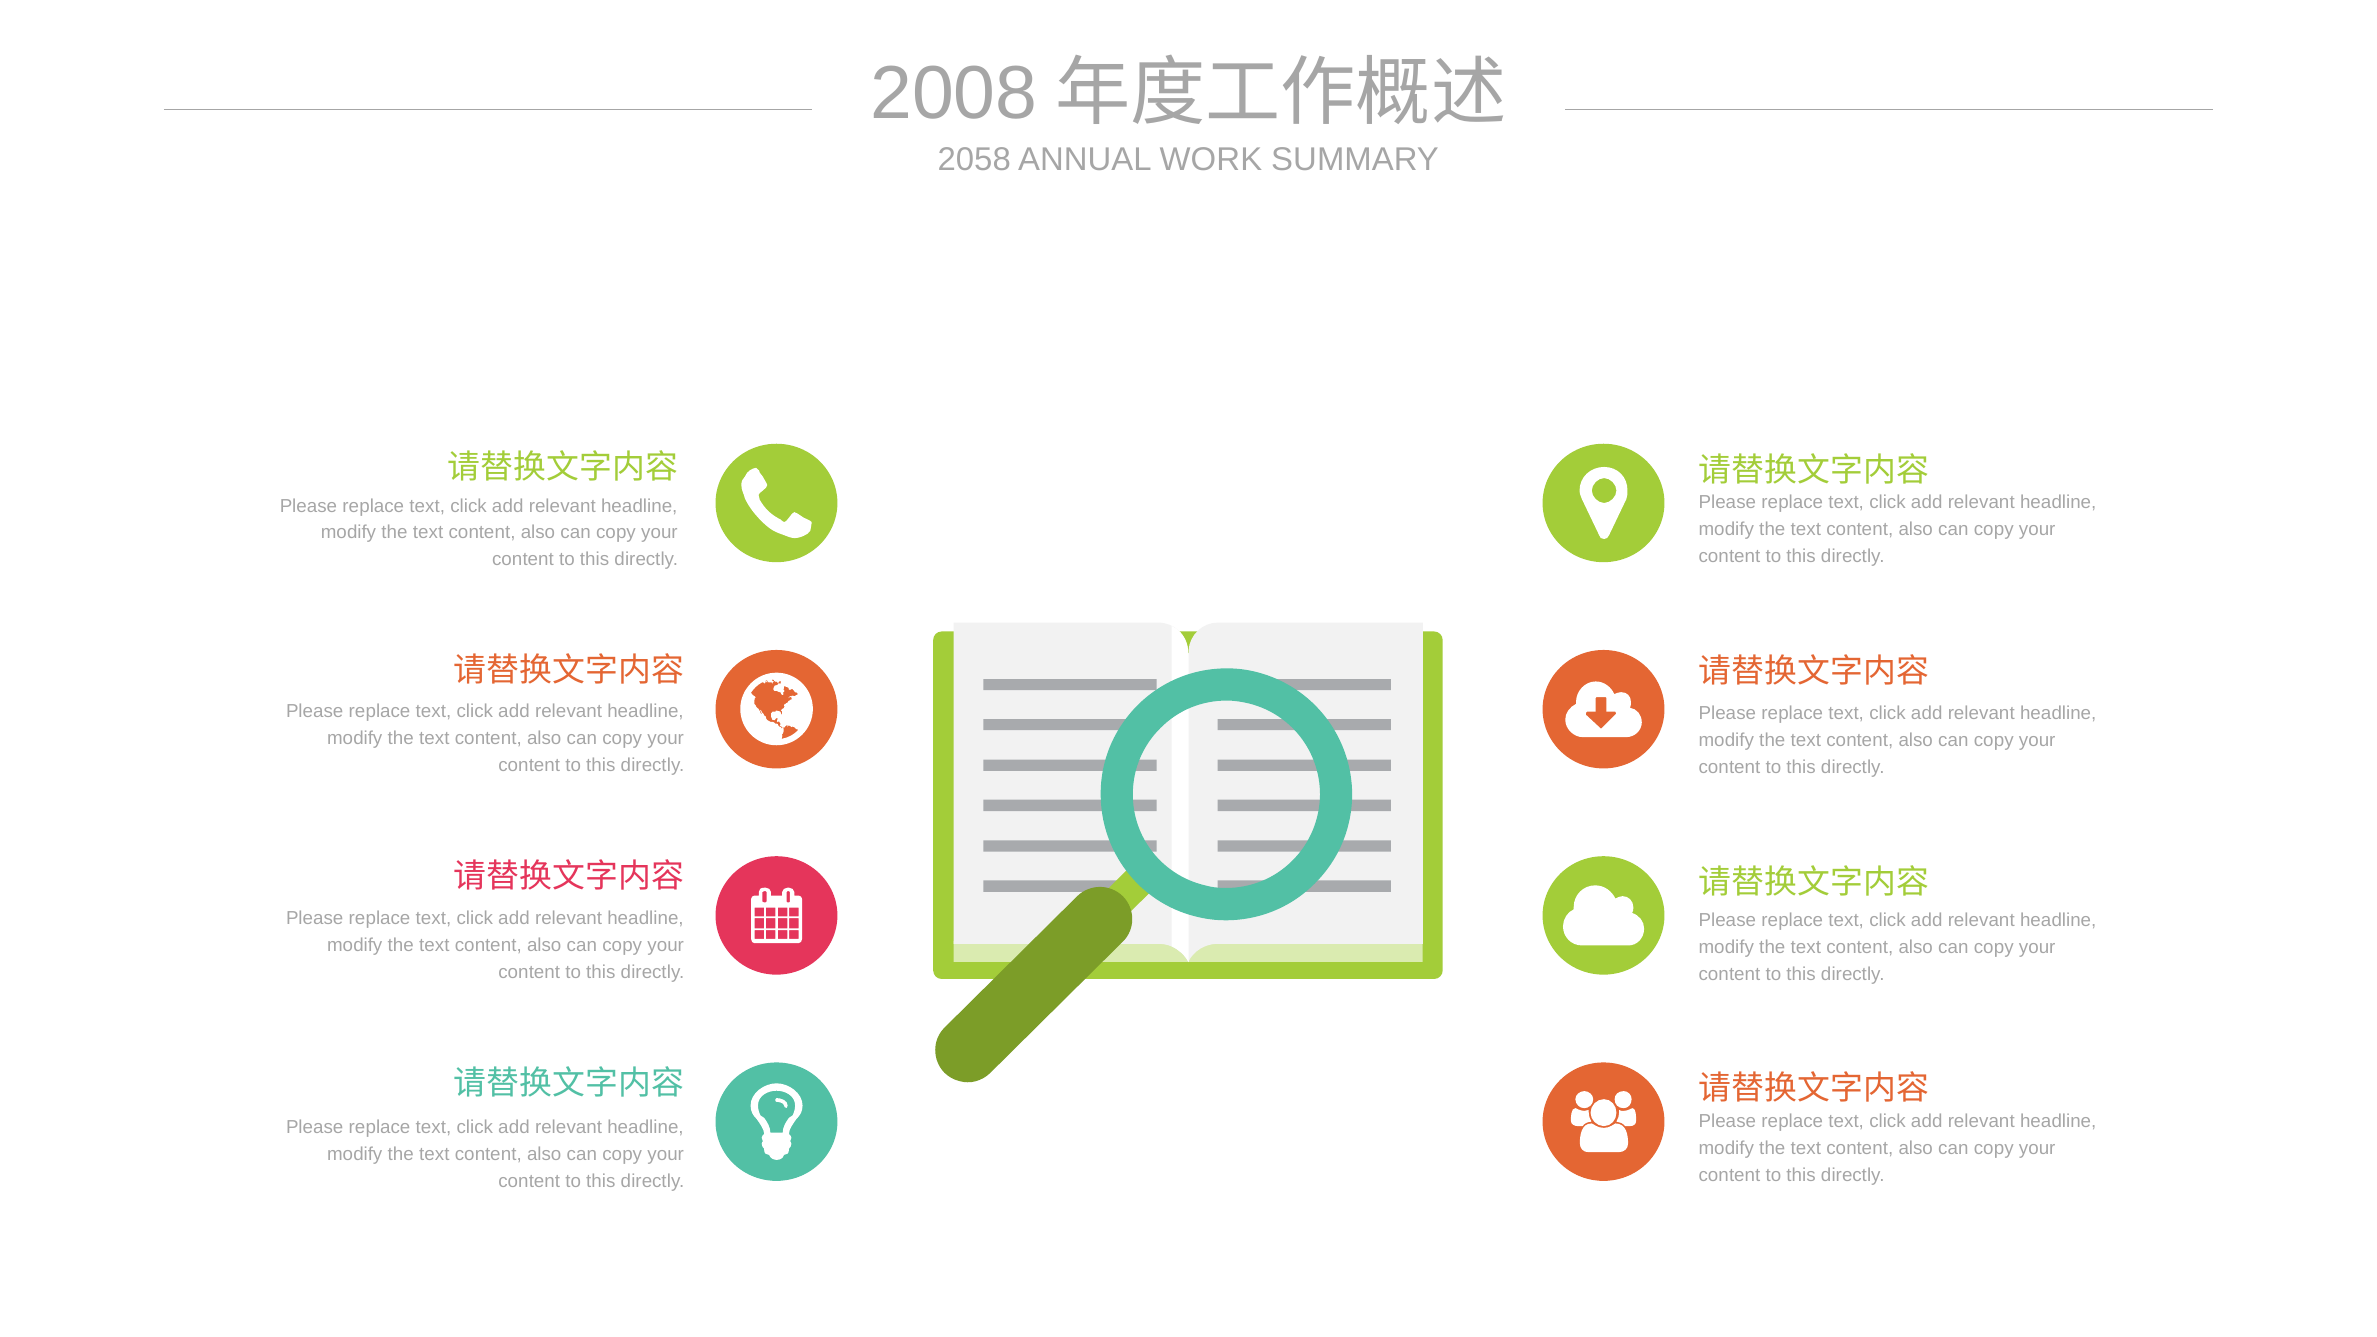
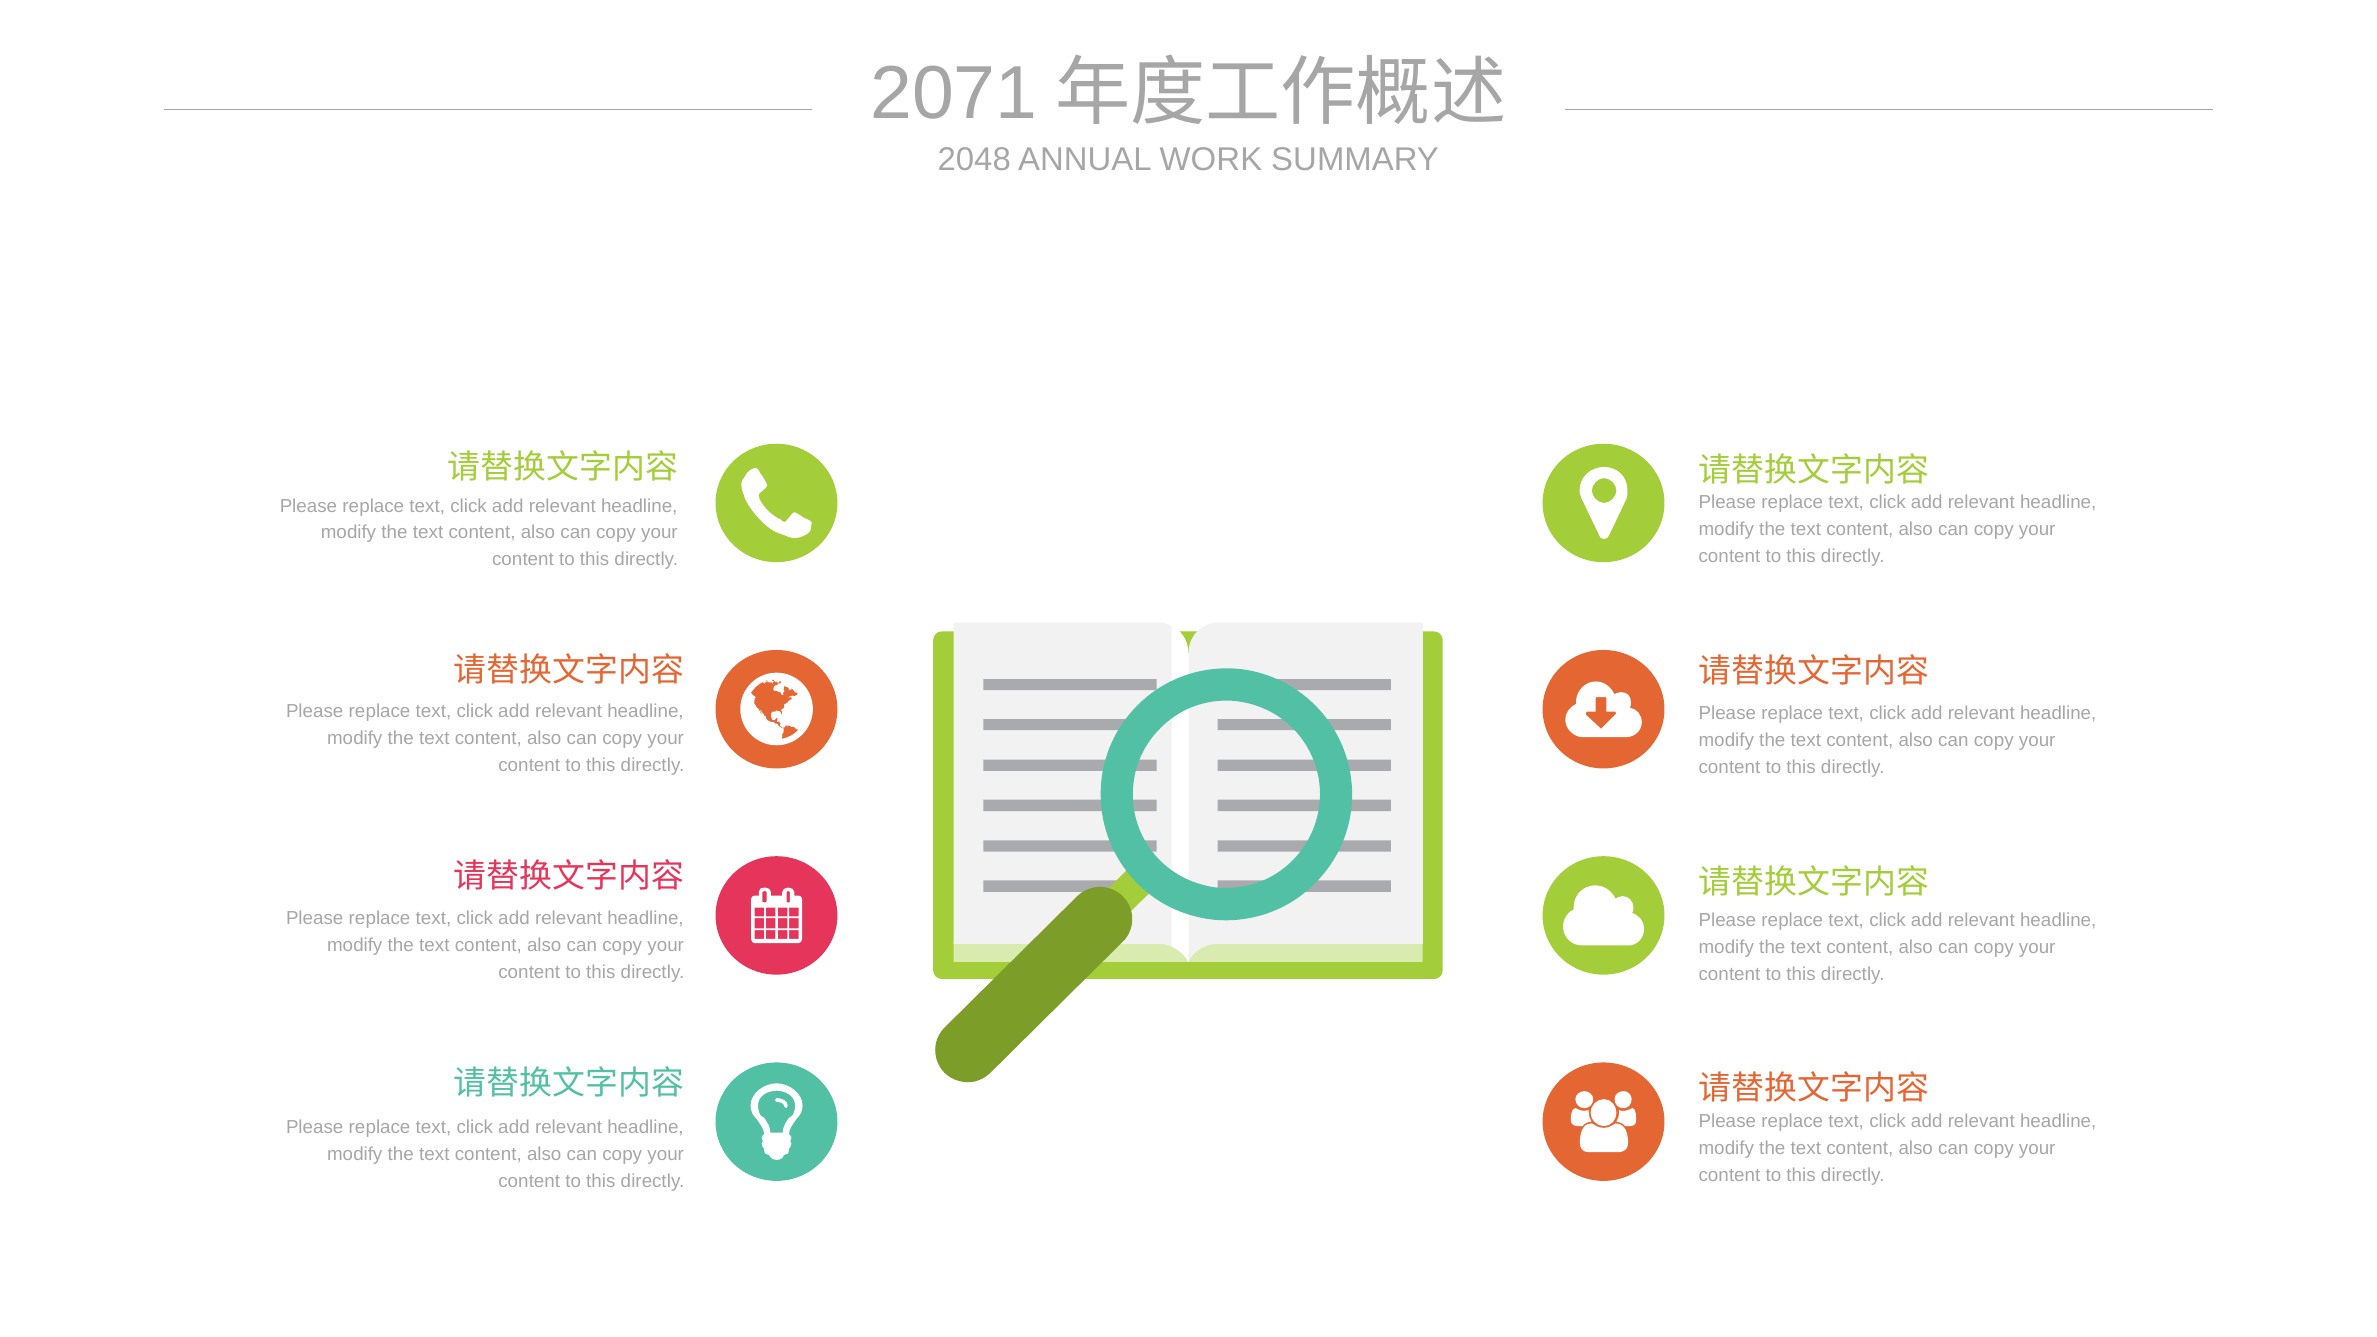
2008: 2008 -> 2071 (954, 94)
2058: 2058 -> 2048 (974, 160)
